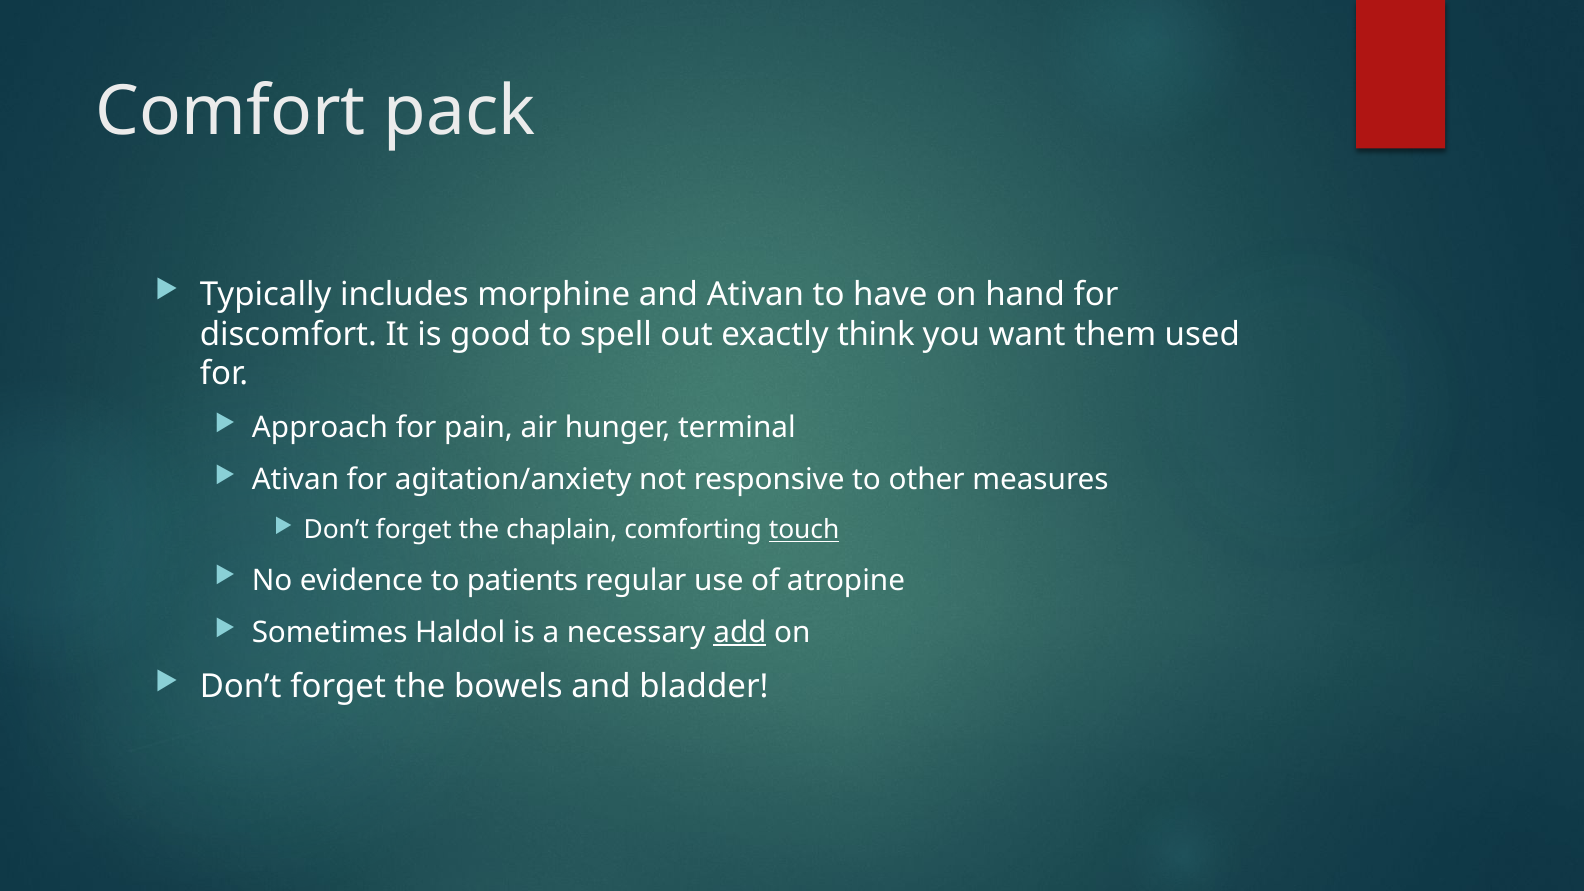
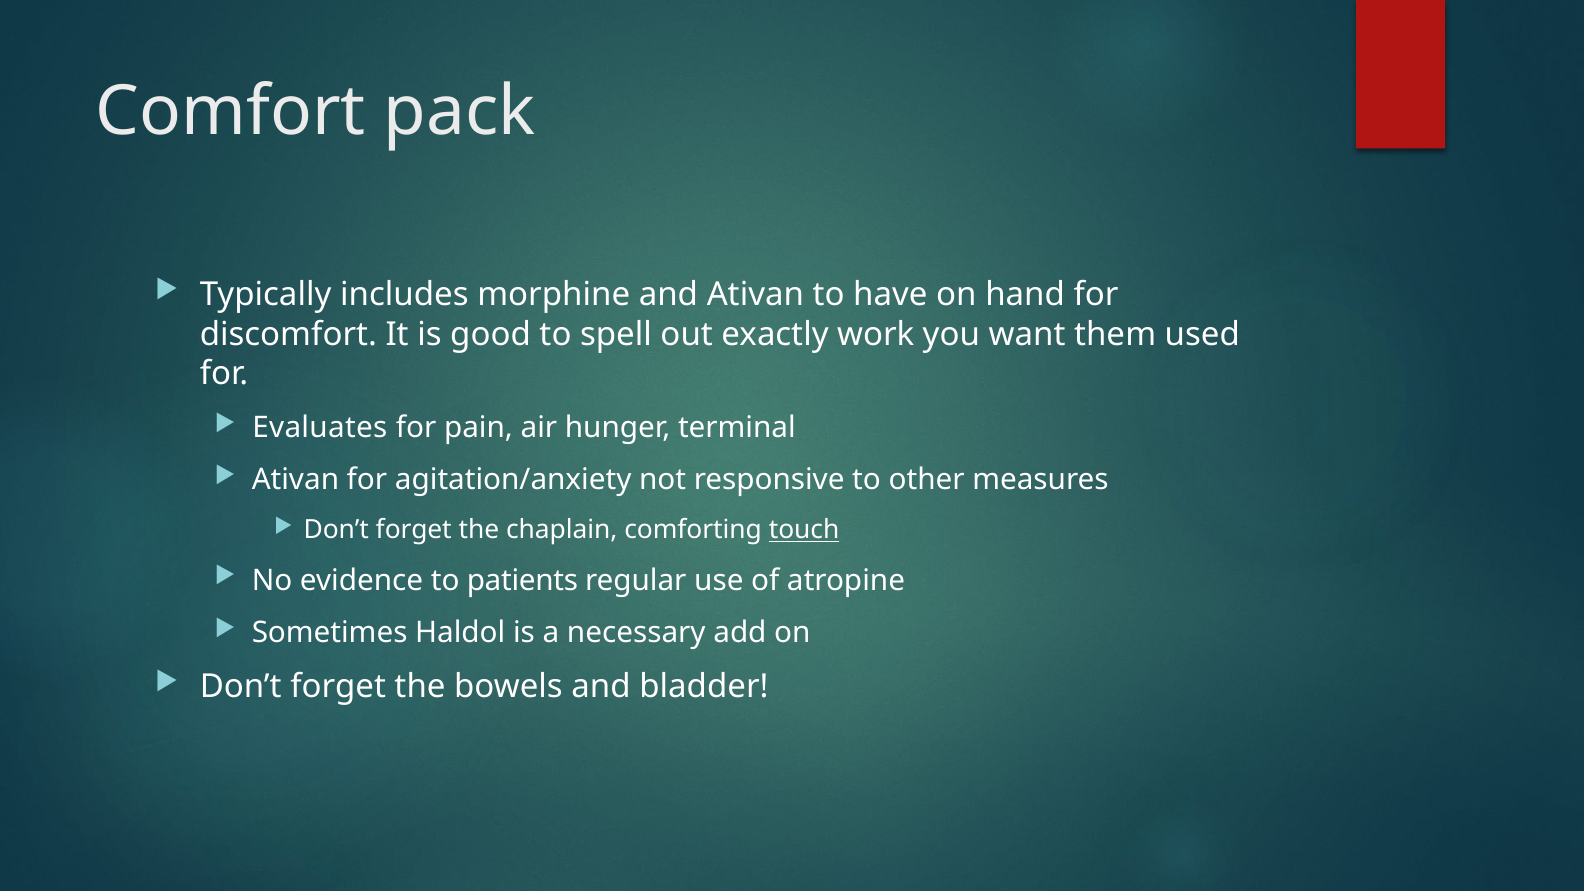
think: think -> work (876, 334)
Approach: Approach -> Evaluates (320, 428)
add underline: present -> none (740, 633)
